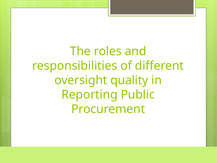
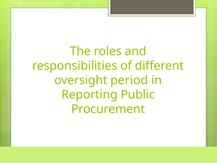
quality: quality -> period (129, 80)
